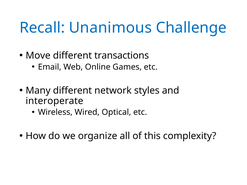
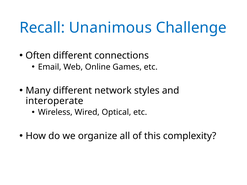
Move: Move -> Often (38, 56)
transactions: transactions -> connections (122, 56)
